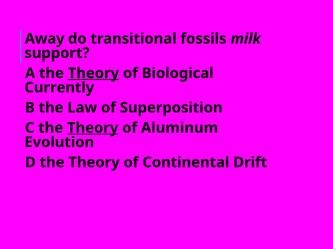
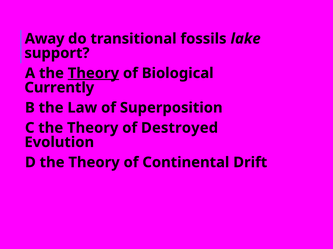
milk: milk -> lake (246, 39)
Theory underline: present -> none (93, 128)
Aluminum: Aluminum -> Destroyed (180, 128)
